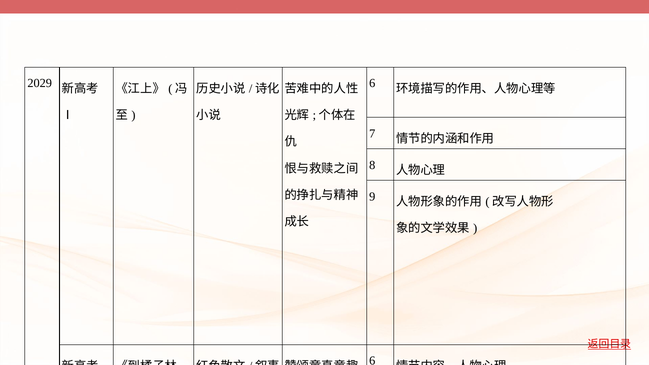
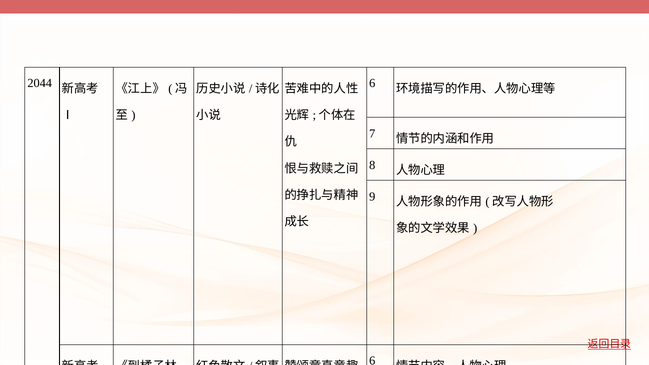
2029: 2029 -> 2044 (40, 83)
